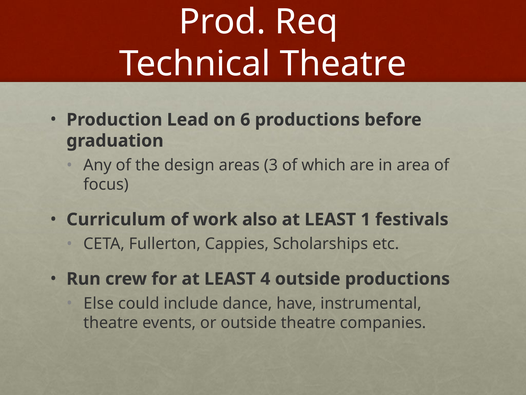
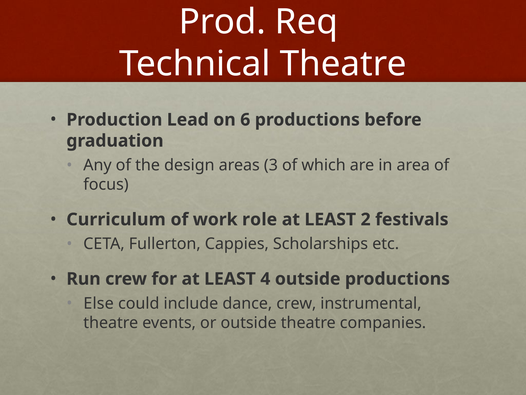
also: also -> role (260, 219)
1: 1 -> 2 (366, 219)
dance have: have -> crew (296, 303)
